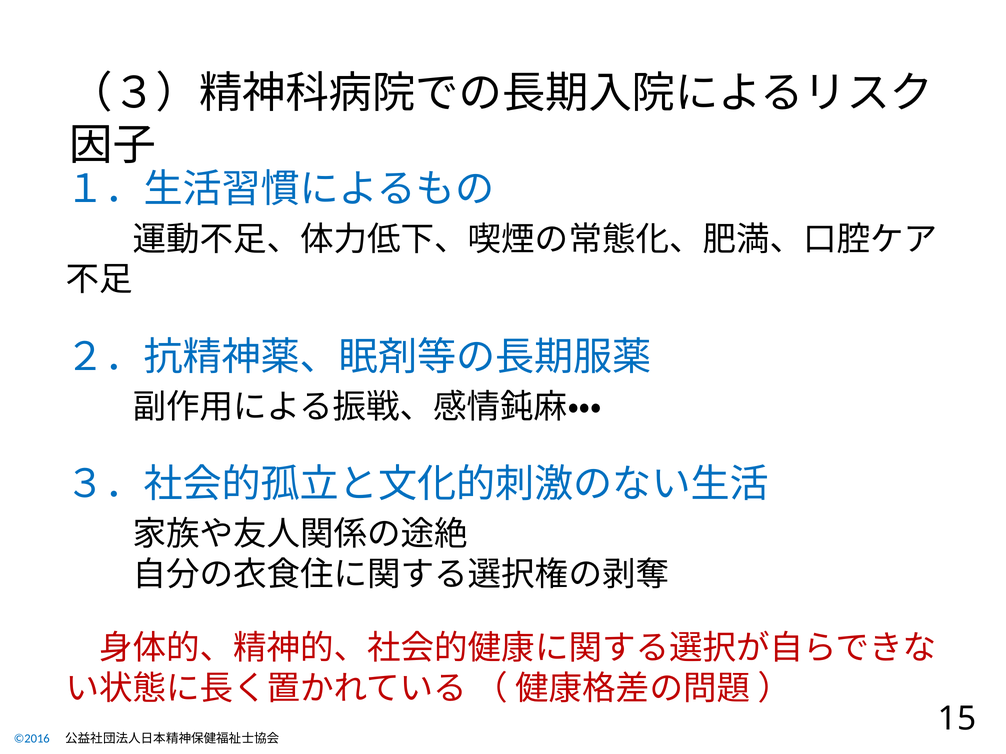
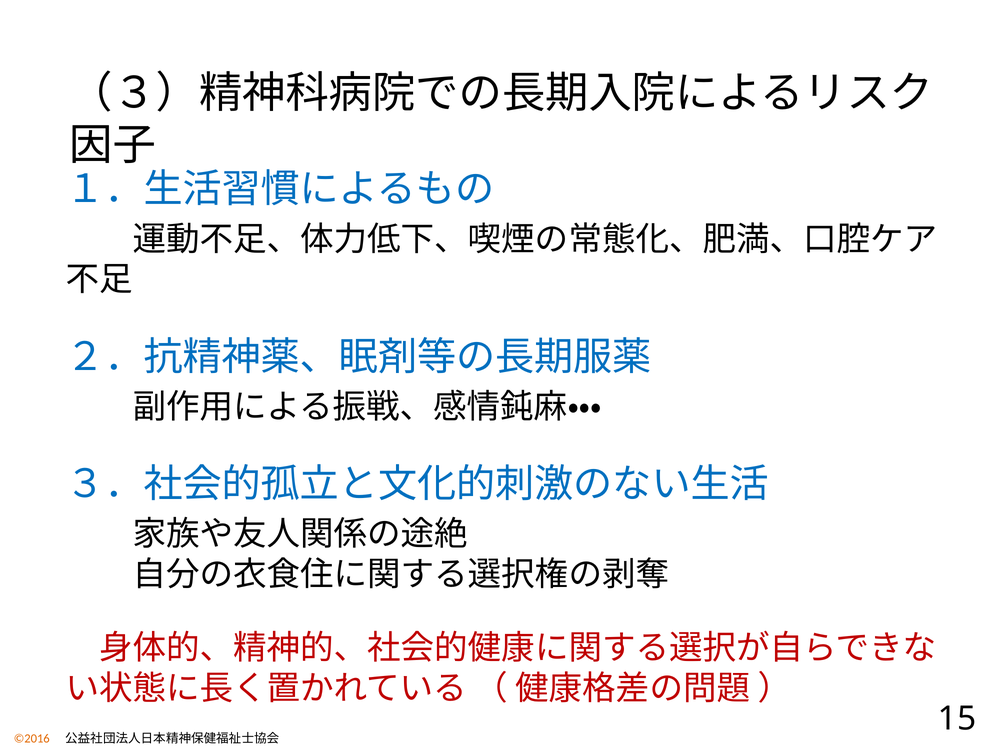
©2016 colour: blue -> orange (32, 739)
